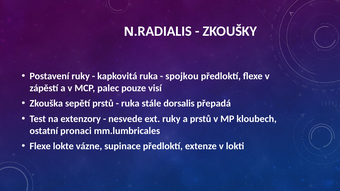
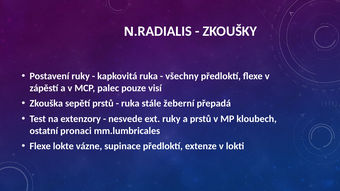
spojkou: spojkou -> všechny (182, 76)
dorsalis: dorsalis -> žeberní (179, 104)
